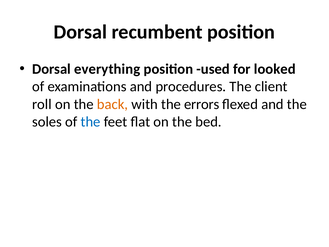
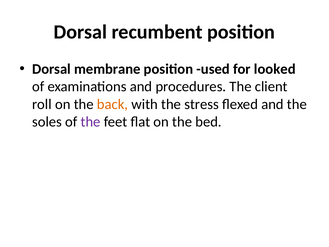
everything: everything -> membrane (107, 69)
errors: errors -> stress (202, 104)
the colour: blue -> purple (91, 122)
